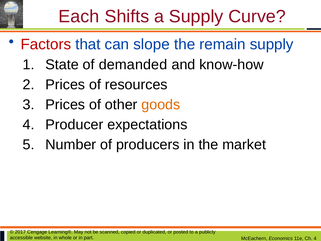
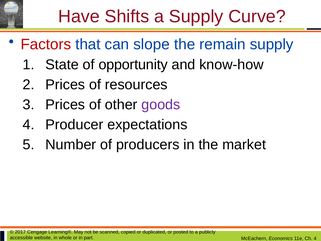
Each: Each -> Have (79, 16)
demanded: demanded -> opportunity (133, 65)
goods colour: orange -> purple (161, 105)
